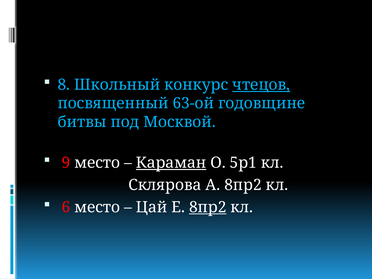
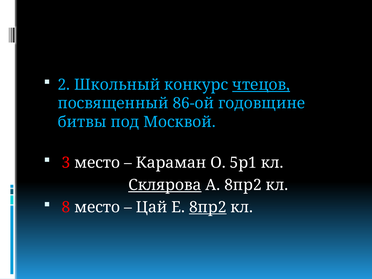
8: 8 -> 2 (64, 85)
63-ой: 63-ой -> 86-ой (193, 103)
9: 9 -> 3 (66, 163)
Караман underline: present -> none (171, 163)
Склярова underline: none -> present (165, 185)
6: 6 -> 8 (66, 207)
